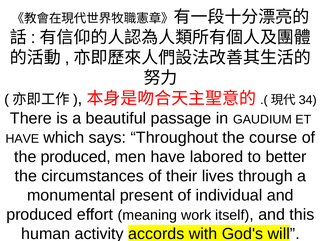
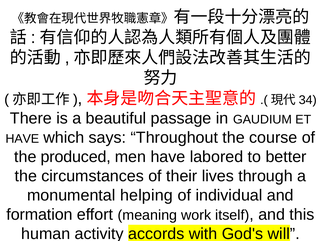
present: present -> helping (146, 195)
produced: produced -> formation (39, 214)
